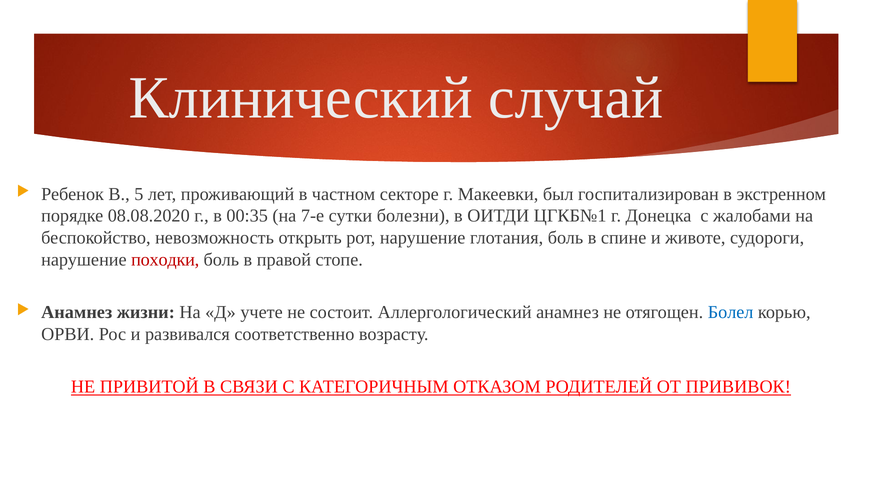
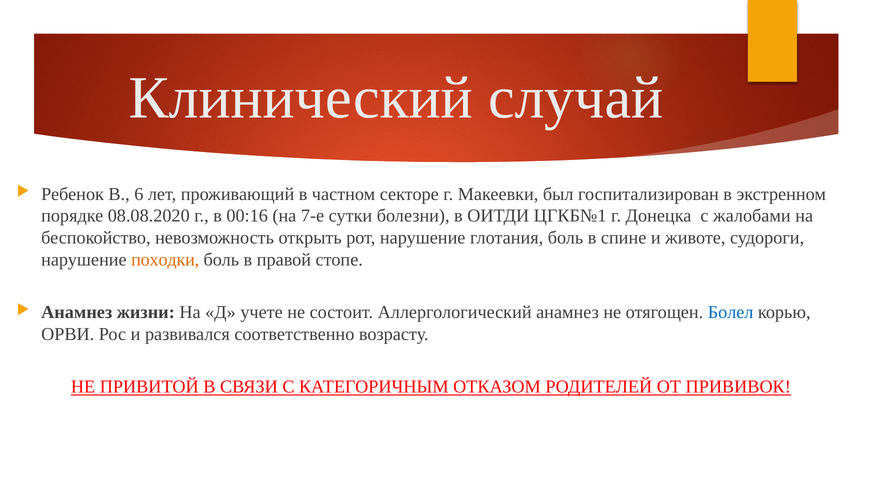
5: 5 -> 6 (139, 194)
00:35: 00:35 -> 00:16 (247, 216)
походки colour: red -> orange (165, 260)
